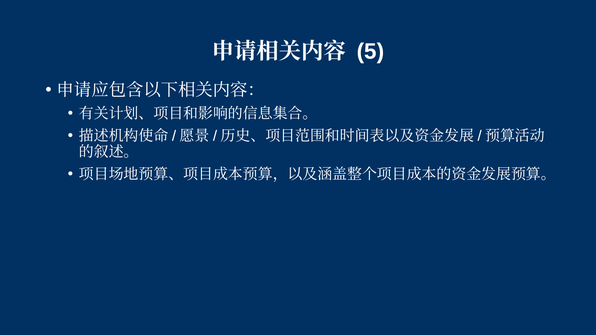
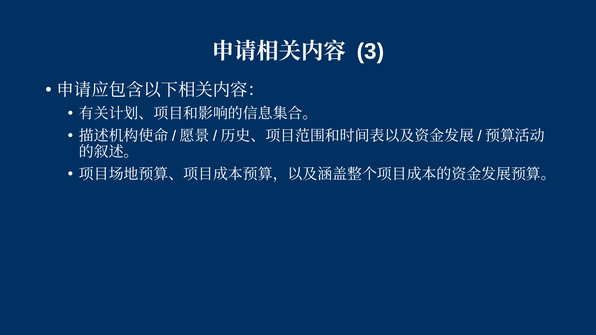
5: 5 -> 3 (371, 51)
